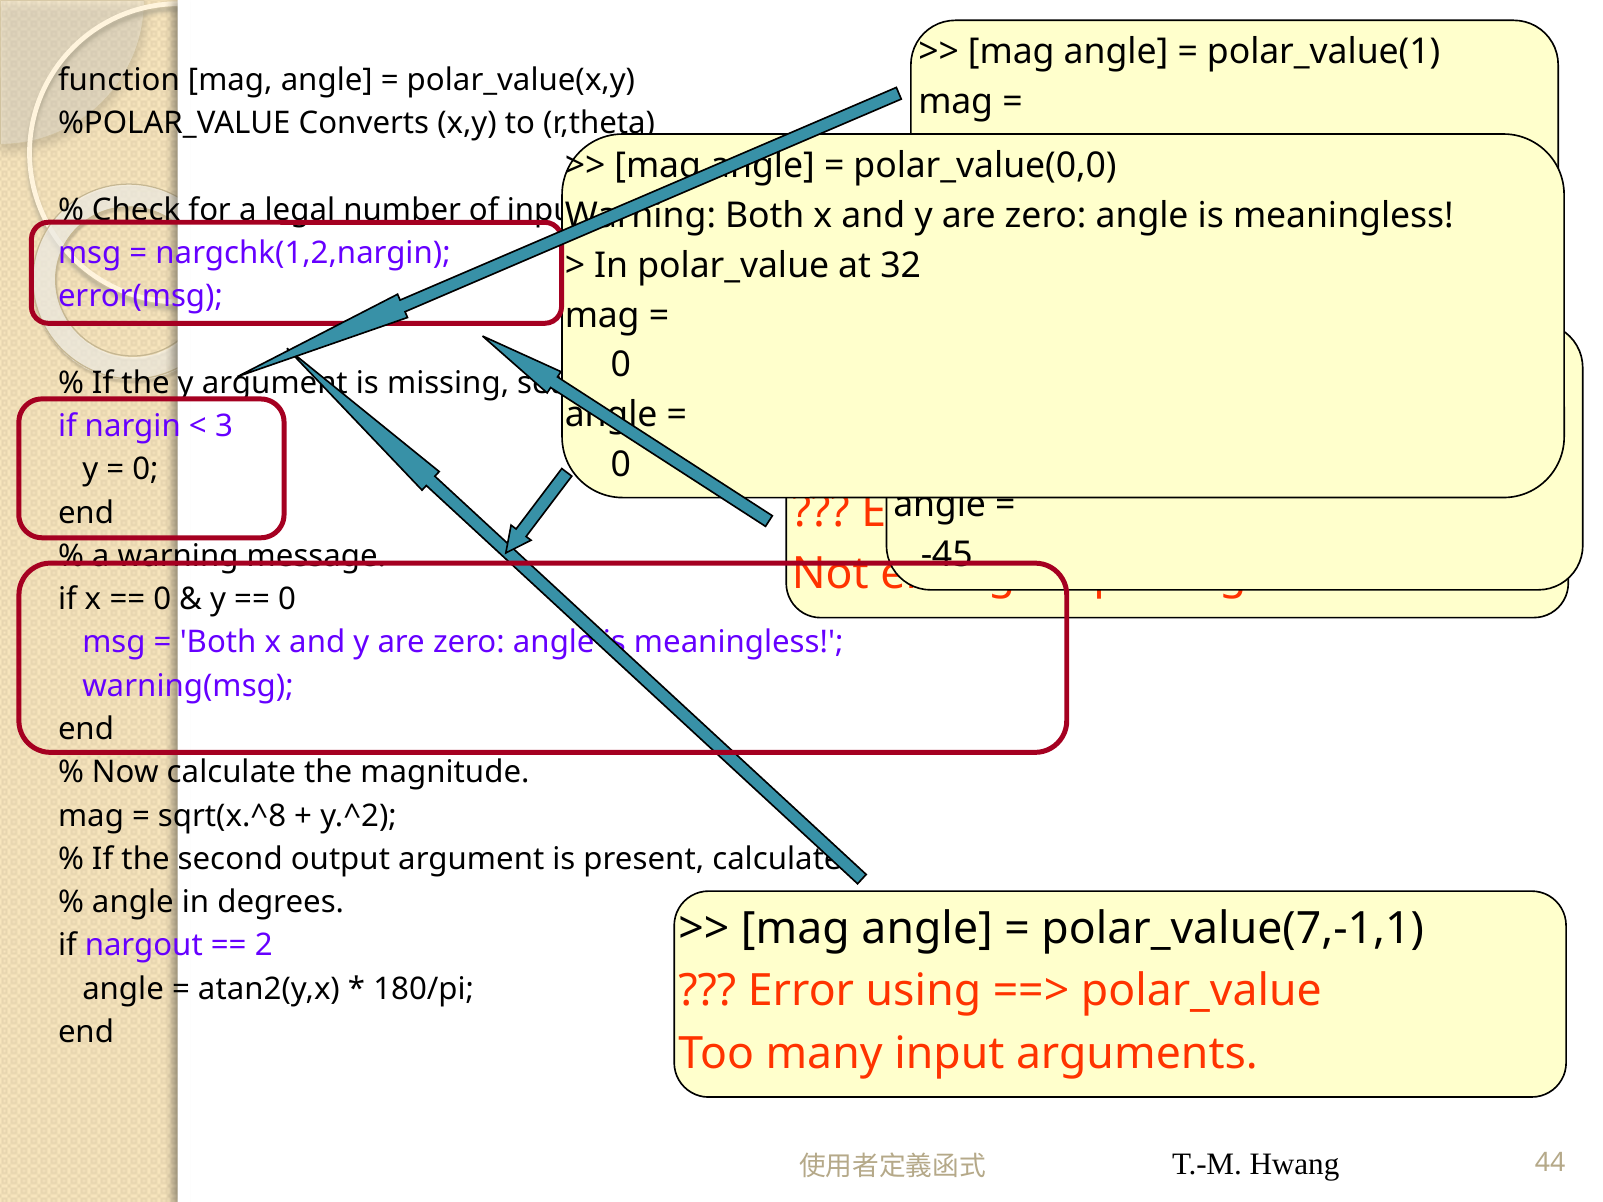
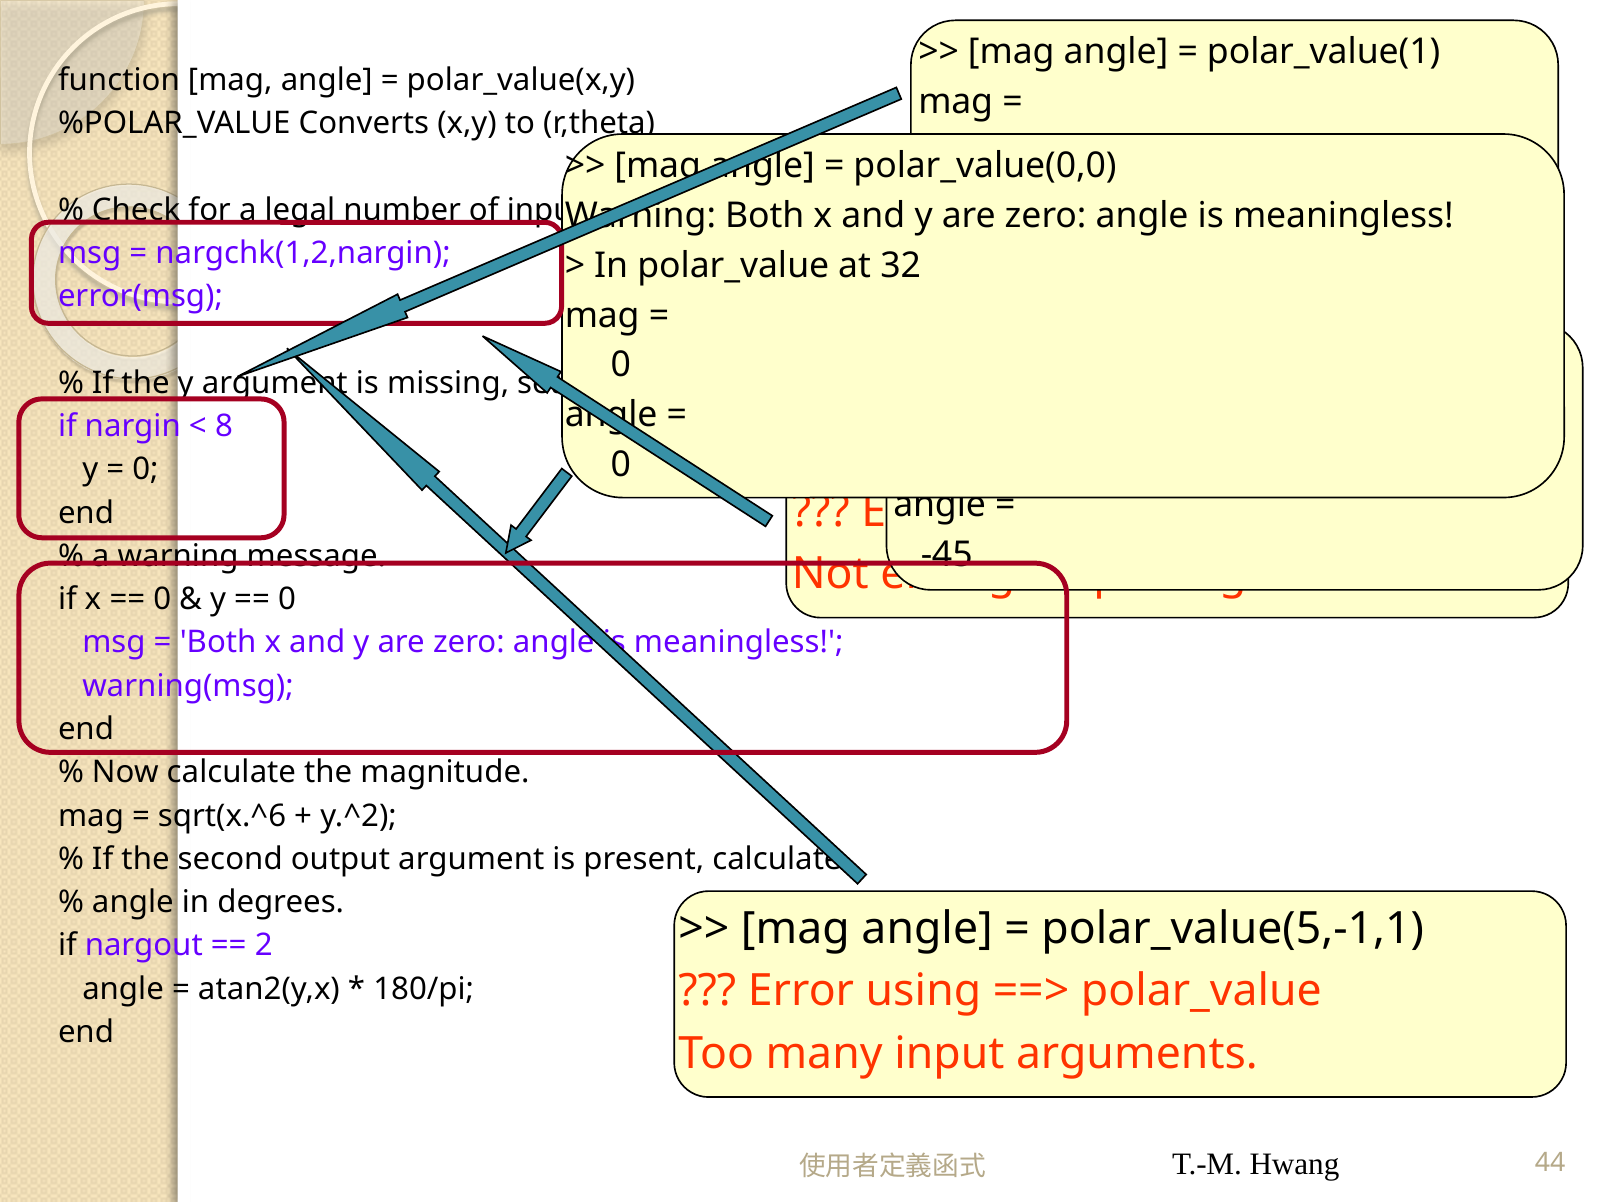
3: 3 -> 8 (224, 426)
sqrt(x.^8: sqrt(x.^8 -> sqrt(x.^6 (222, 816)
polar_value(7,-1,1: polar_value(7,-1,1 -> polar_value(5,-1,1 (1233, 929)
